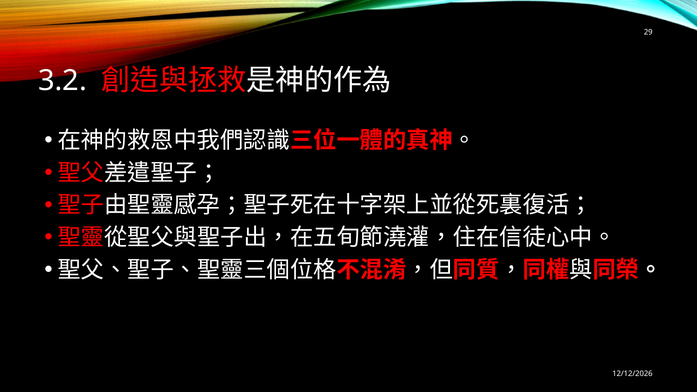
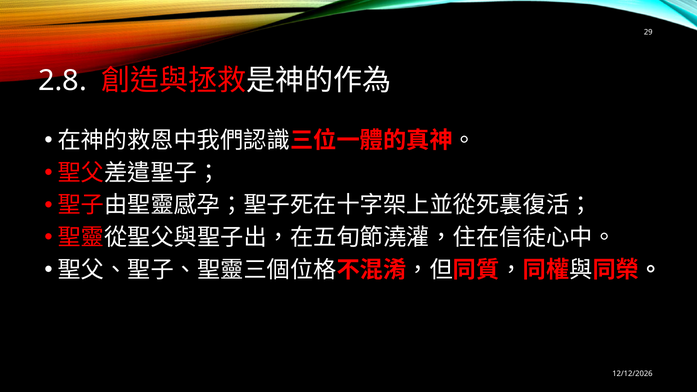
3.2: 3.2 -> 2.8 (62, 80)
